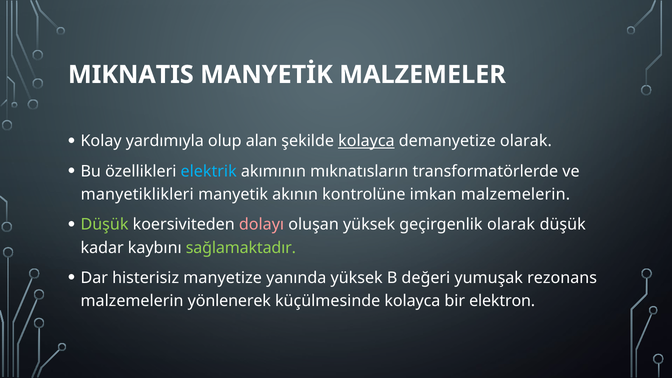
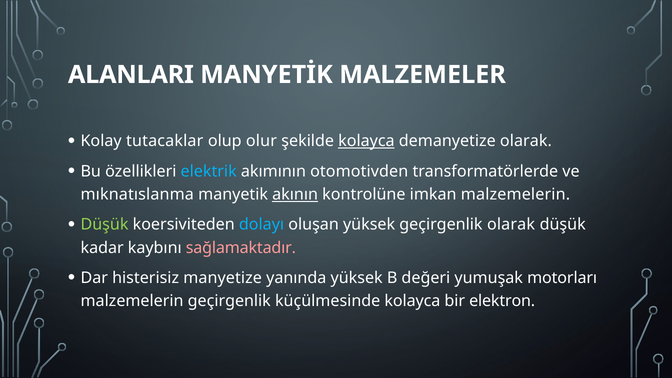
MIKNATIS: MIKNATIS -> ALANLARI (131, 75)
yardımıyla: yardımıyla -> tutacaklar (165, 141)
alan: alan -> olur (261, 141)
mıknatısların: mıknatısların -> otomotivden (359, 171)
manyetiklikleri: manyetiklikleri -> mıknatıslanma (137, 194)
akının underline: none -> present (295, 194)
dolayı colour: pink -> light blue (262, 225)
sağlamaktadır colour: light green -> pink (241, 248)
rezonans: rezonans -> motorları (562, 278)
malzemelerin yönlenerek: yönlenerek -> geçirgenlik (229, 301)
